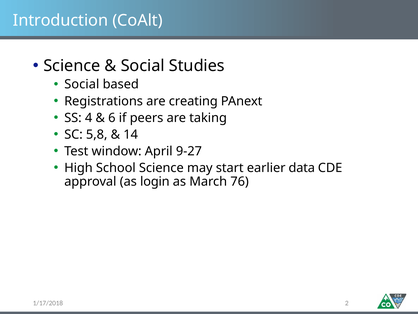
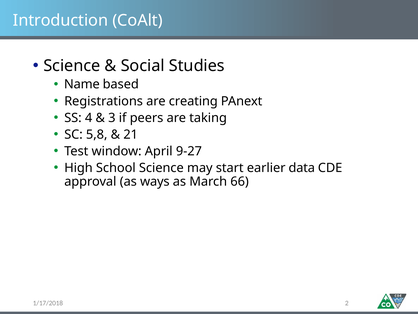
Social: Social -> Name (82, 84)
6: 6 -> 3 (112, 118)
14: 14 -> 21 (131, 134)
login: login -> ways (155, 181)
76: 76 -> 66 (240, 181)
